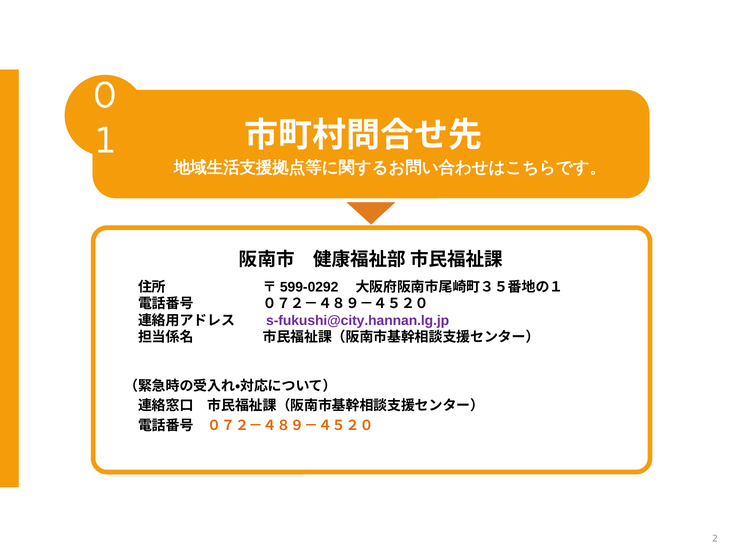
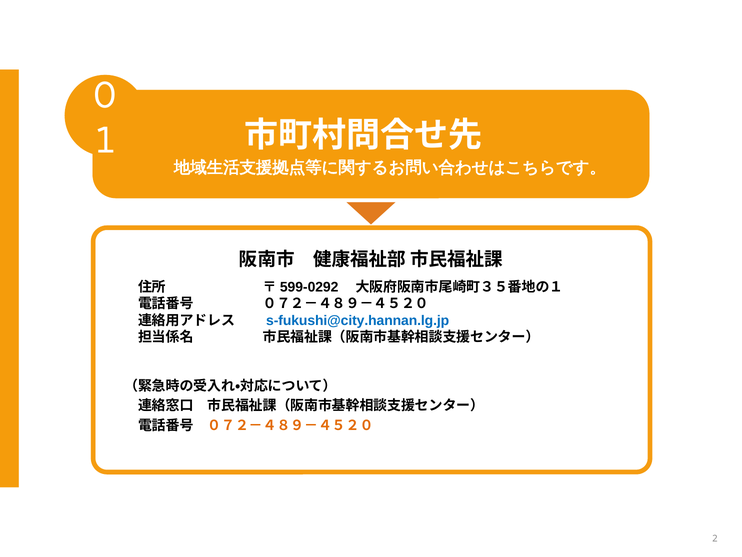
s-fukushi@city.hannan.lg.jp colour: purple -> blue (358, 320)
